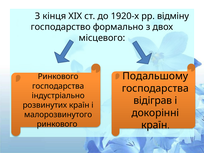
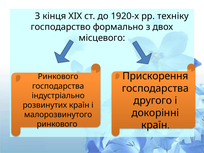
відміну: відміну -> техніку (173, 16)
Подальшому: Подальшому -> Прискорення (155, 76)
відіграв: відіграв -> другого (153, 101)
